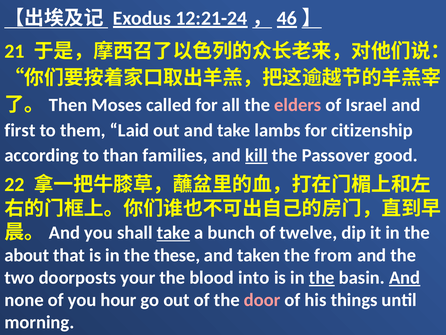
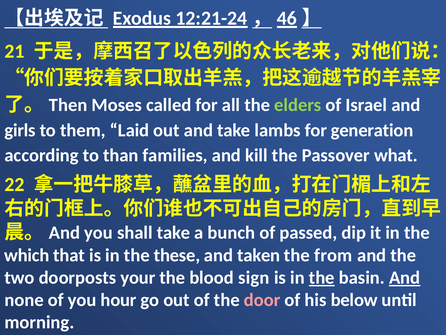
elders colour: pink -> light green (298, 105)
first: first -> girls (20, 130)
citizenship: citizenship -> generation (372, 130)
kill underline: present -> none (256, 155)
good: good -> what (396, 155)
take underline: present -> none (173, 232)
twelve: twelve -> passed (308, 232)
about: about -> which (27, 255)
into: into -> sign (254, 277)
things: things -> below (354, 300)
